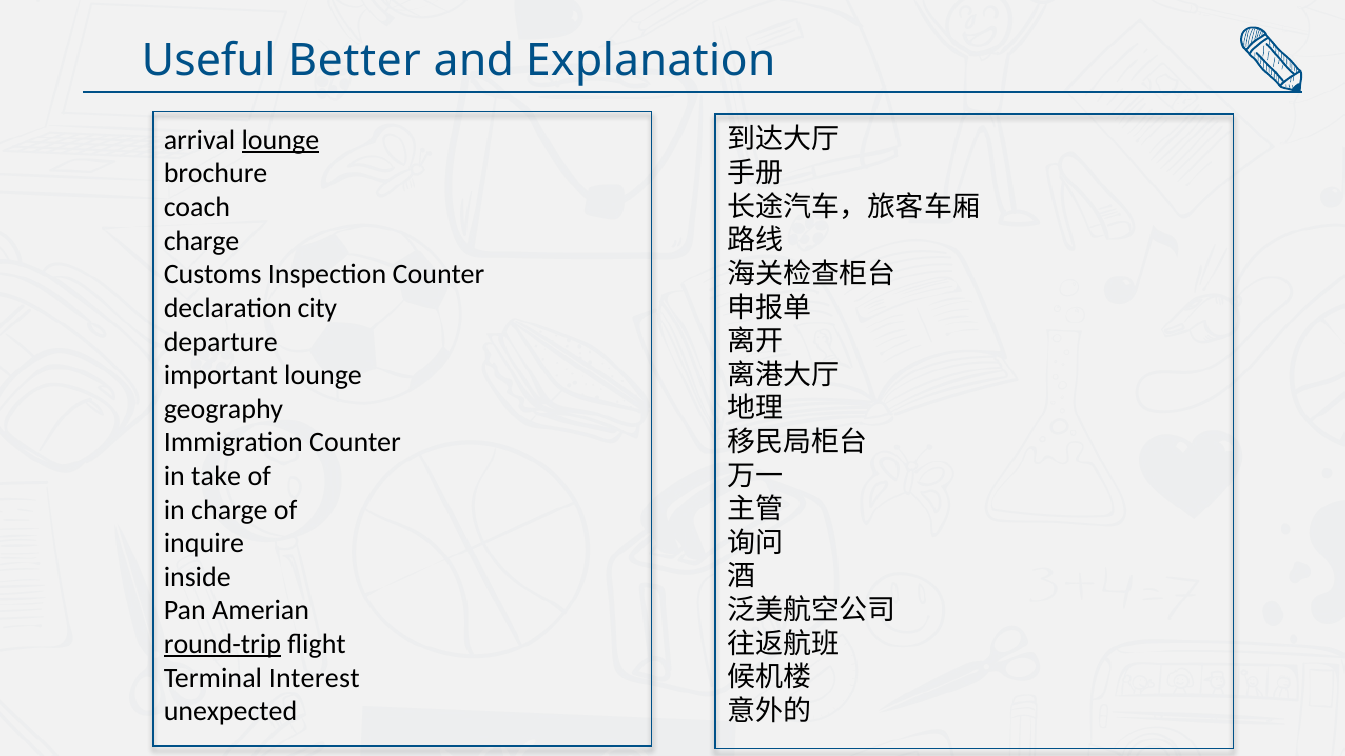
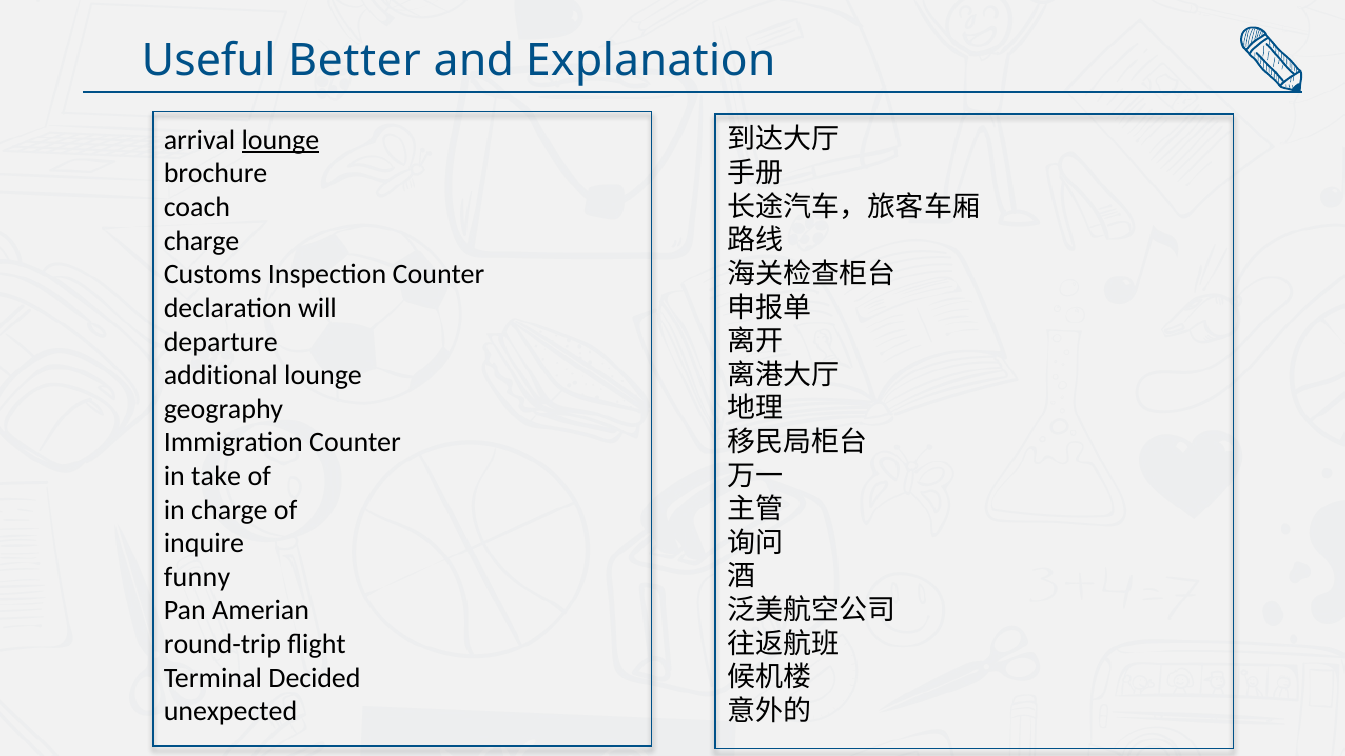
city: city -> will (317, 308)
important: important -> additional (221, 376)
inside: inside -> funny (197, 577)
round-trip underline: present -> none (222, 645)
Interest: Interest -> Decided (314, 678)
